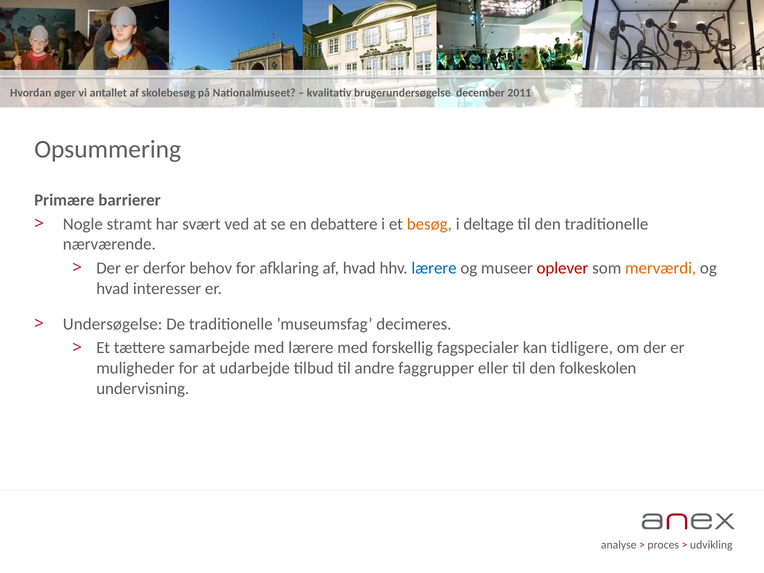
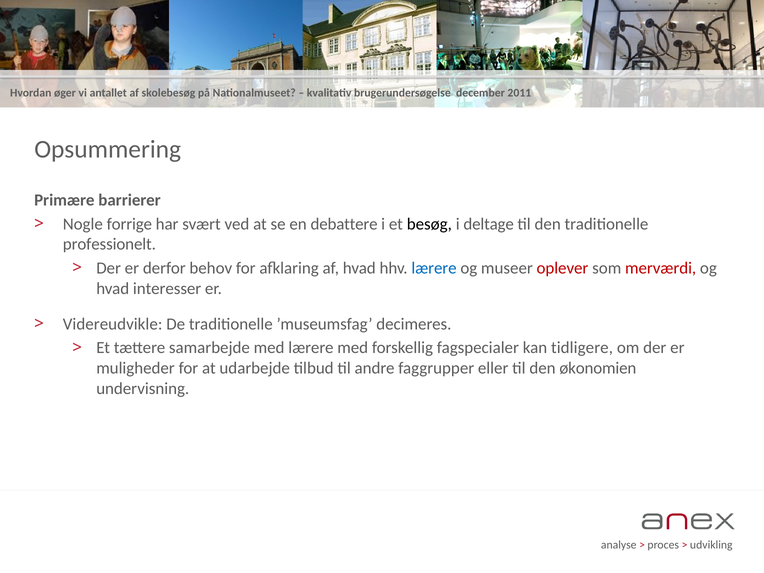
stramt: stramt -> forrige (129, 224)
besøg colour: orange -> black (429, 224)
nærværende: nærværende -> professionelt (109, 244)
merværdi colour: orange -> red (661, 268)
Undersøgelse: Undersøgelse -> Videreudvikle (113, 324)
folkeskolen: folkeskolen -> økonomien (598, 368)
